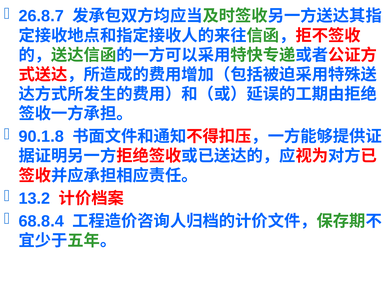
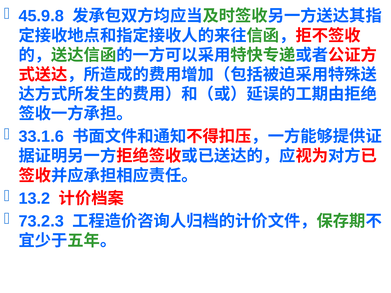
26.8.7: 26.8.7 -> 45.9.8 (41, 16)
90.1.8: 90.1.8 -> 33.1.6 (41, 137)
68.8.4: 68.8.4 -> 73.2.3 (41, 221)
